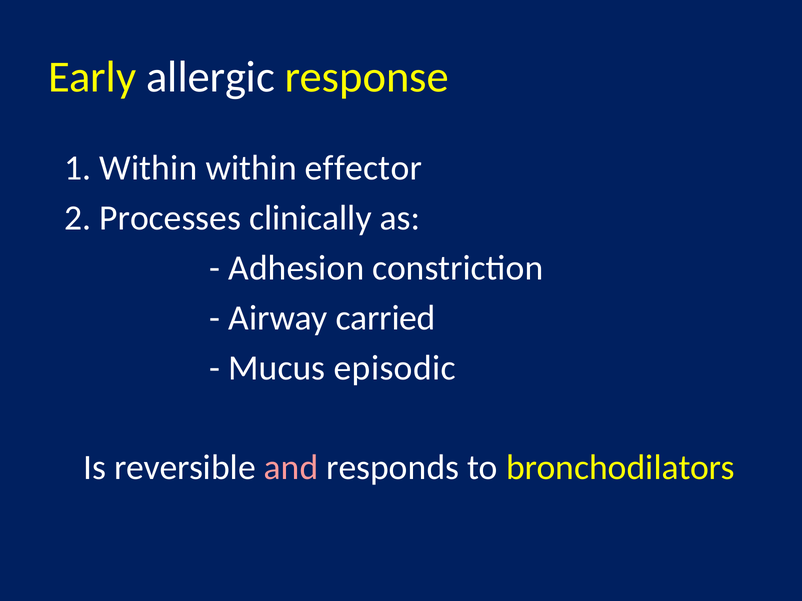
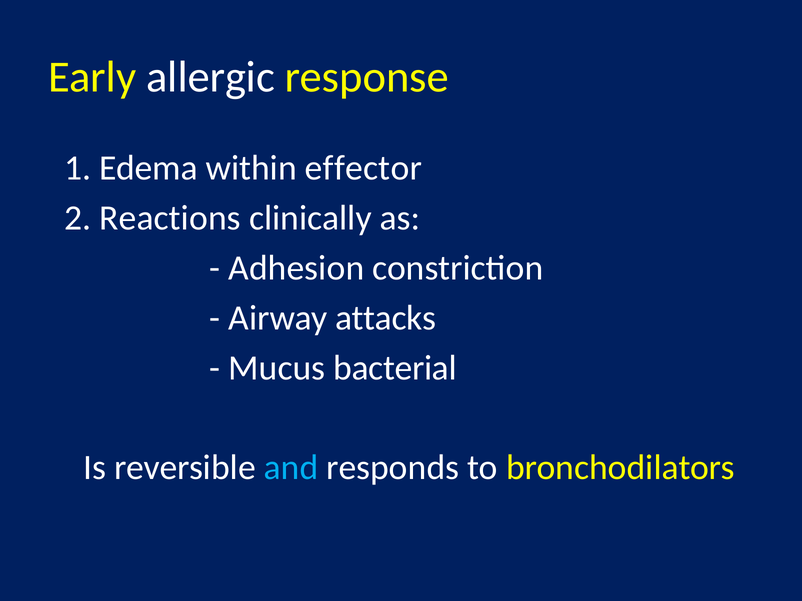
1 Within: Within -> Edema (148, 168)
Processes: Processes -> Reactions (170, 218)
carried: carried -> attacks (386, 318)
episodic: episodic -> bacterial (395, 368)
and colour: pink -> light blue (291, 468)
